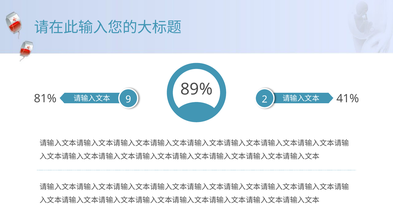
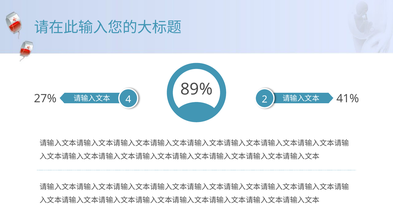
81%: 81% -> 27% (45, 99)
9: 9 -> 4 (128, 100)
